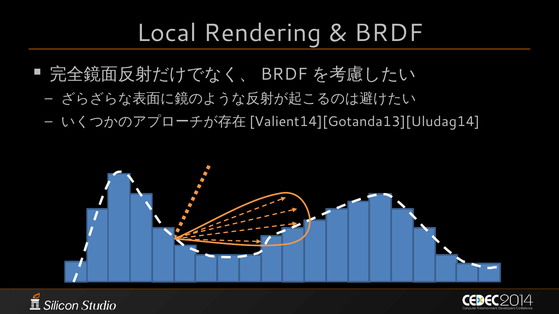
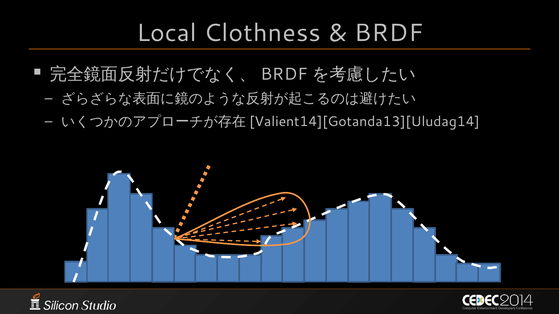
Rendering: Rendering -> Clothness (262, 33)
